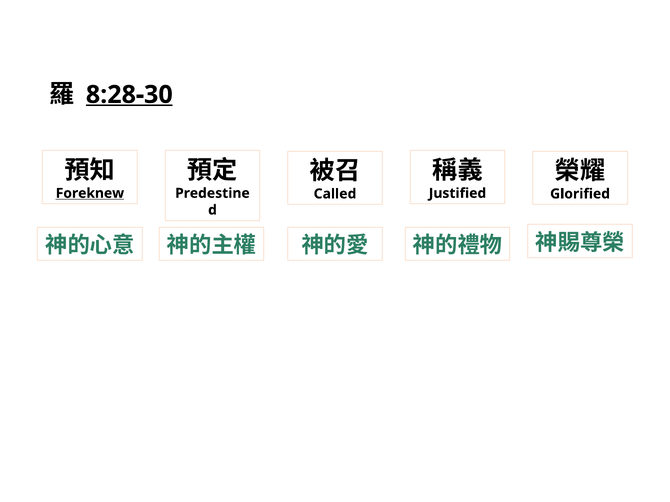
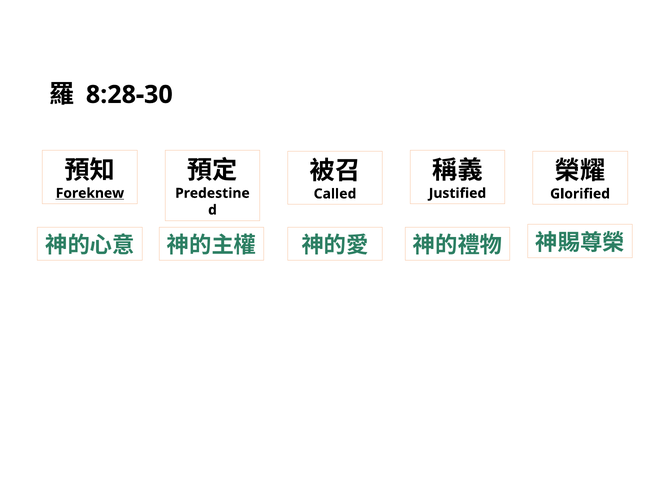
8:28-30 underline: present -> none (129, 95)
